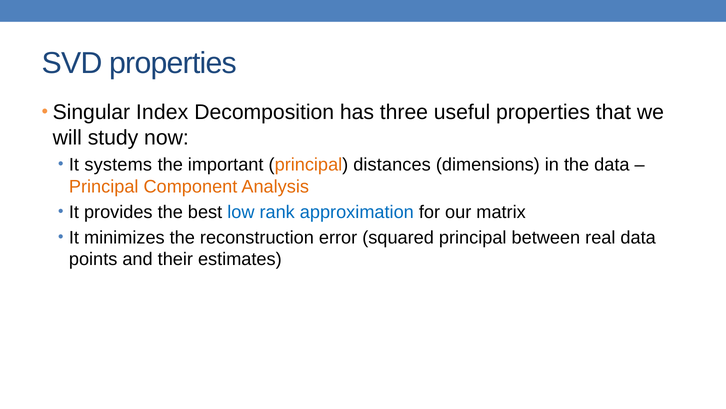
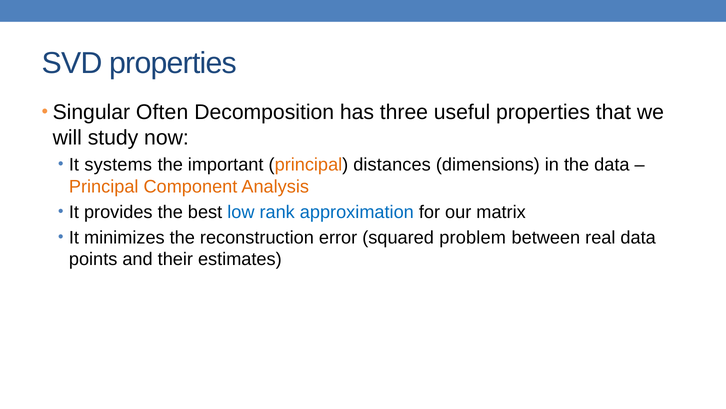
Index: Index -> Often (162, 112)
squared principal: principal -> problem (473, 237)
